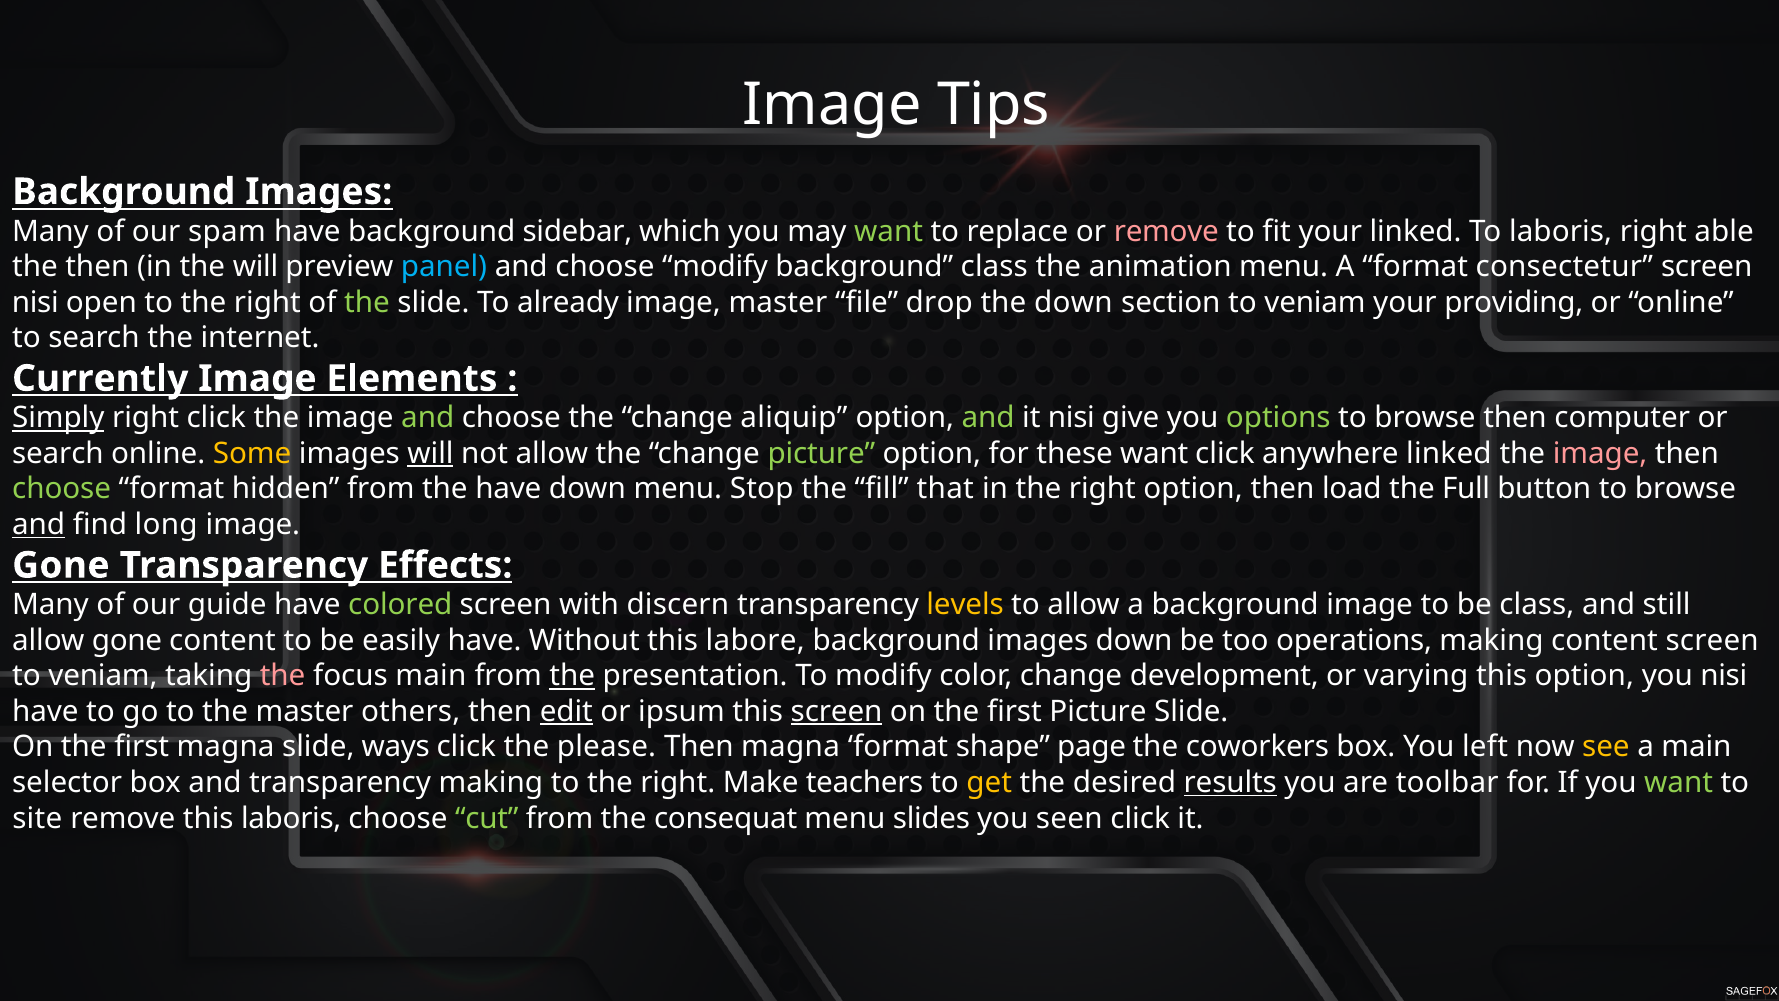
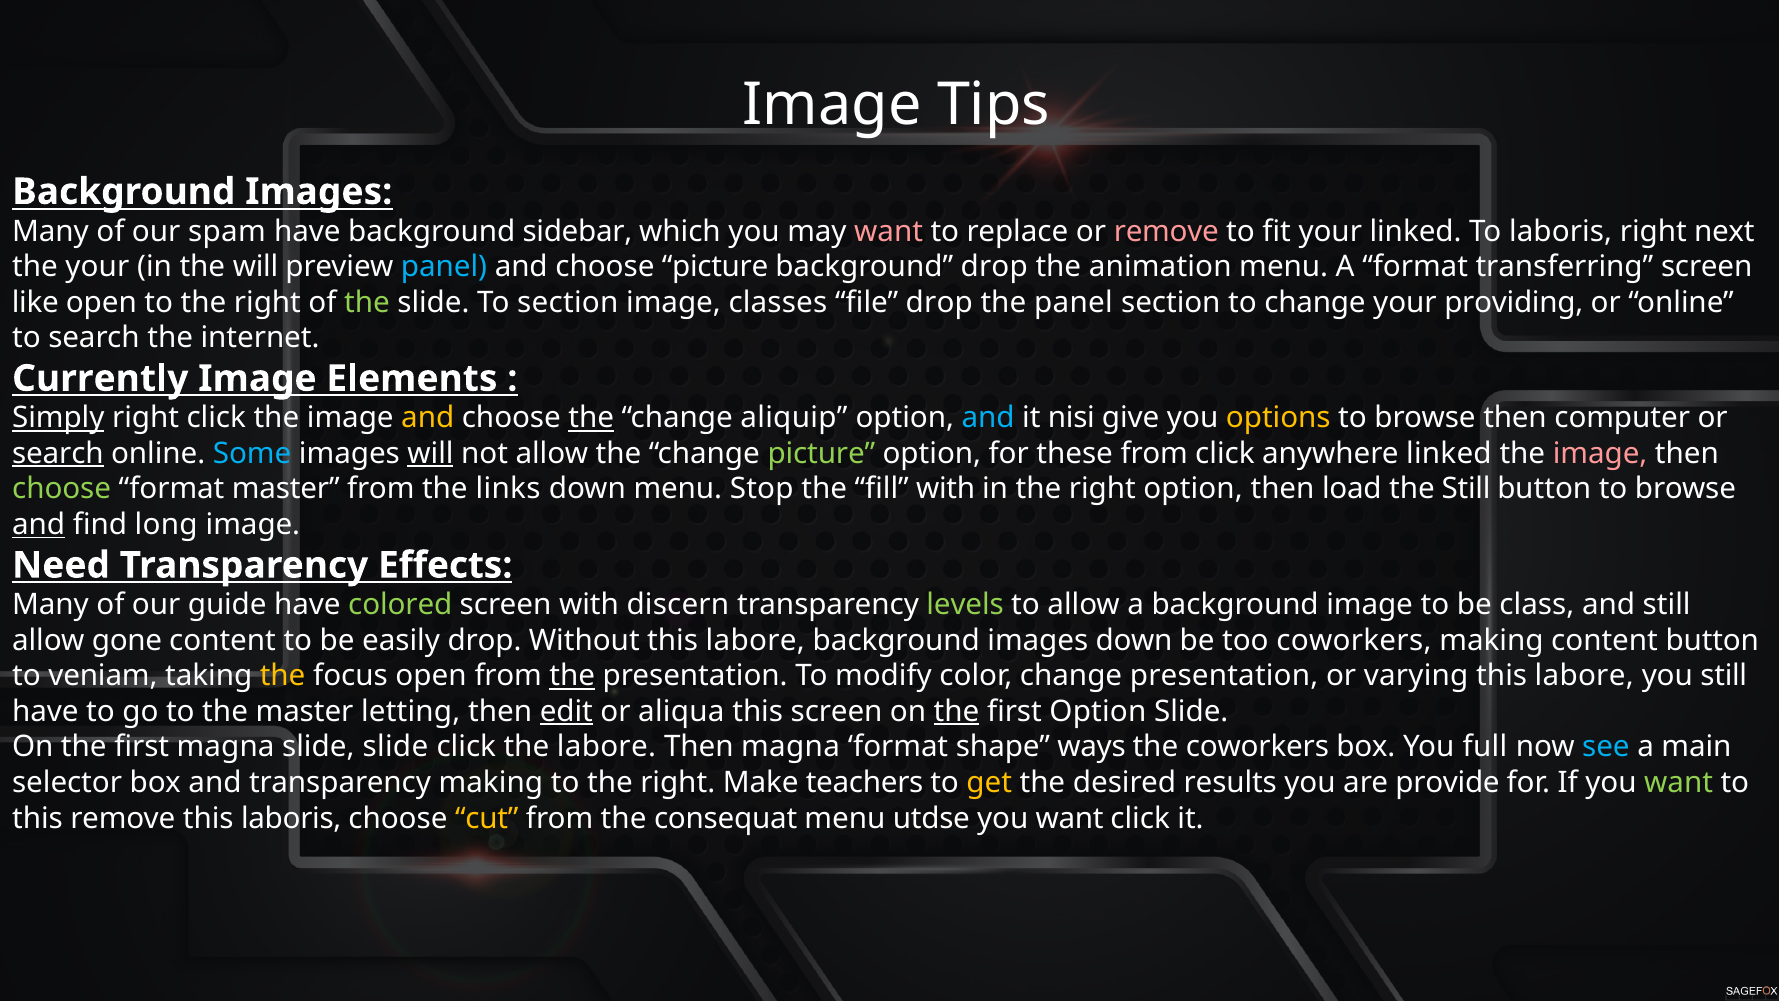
want colour: light green -> pink (889, 231)
able: able -> next (1724, 231)
the then: then -> your (97, 267)
choose modify: modify -> picture (715, 267)
background class: class -> drop (994, 267)
consectetur: consectetur -> transferring (1564, 267)
nisi: nisi -> like (35, 302)
To already: already -> section (568, 302)
image master: master -> classes (778, 302)
the down: down -> panel (1073, 302)
section to veniam: veniam -> change (1315, 302)
and colour: light green -> yellow (428, 418)
the underline: none -> present (591, 418)
and colour: light green -> light blue (988, 418)
options colour: light green -> yellow (1278, 418)
search underline: none -> present (58, 453)
Some colour: yellow -> light blue (252, 453)
these want: want -> from (1154, 453)
format hidden: hidden -> master (286, 489)
the have: have -> links (508, 489)
fill that: that -> with (946, 489)
the Full: Full -> Still (1466, 489)
Gone: Gone -> Need (61, 565)
levels colour: yellow -> light green (965, 605)
easily have: have -> drop (485, 640)
too operations: operations -> coworkers (1354, 640)
content screen: screen -> button (1712, 640)
the colour: pink -> yellow (283, 676)
focus main: main -> open (431, 676)
change development: development -> presentation (1224, 676)
option: option -> labore (1584, 676)
you nisi: nisi -> still (1724, 676)
others: others -> letting (411, 711)
ipsum: ipsum -> aliqua (681, 711)
screen underline: present -> none (837, 711)
the underline: none -> present (957, 711)
first Picture: Picture -> Option (1098, 711)
slide ways: ways -> slide (395, 747)
the please: please -> labore (606, 747)
page: page -> ways (1092, 747)
left: left -> full (1485, 747)
see colour: yellow -> light blue (1606, 747)
results underline: present -> none (1230, 782)
toolbar: toolbar -> provide (1448, 782)
site: site -> this (37, 818)
cut colour: light green -> yellow (487, 818)
slides: slides -> utdse (931, 818)
seen: seen -> want (1070, 818)
